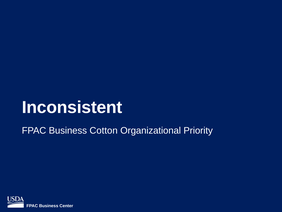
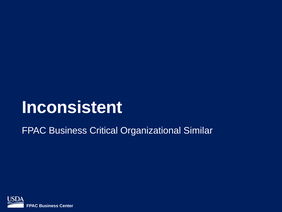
Cotton: Cotton -> Critical (104, 130)
Priority: Priority -> Similar (198, 130)
